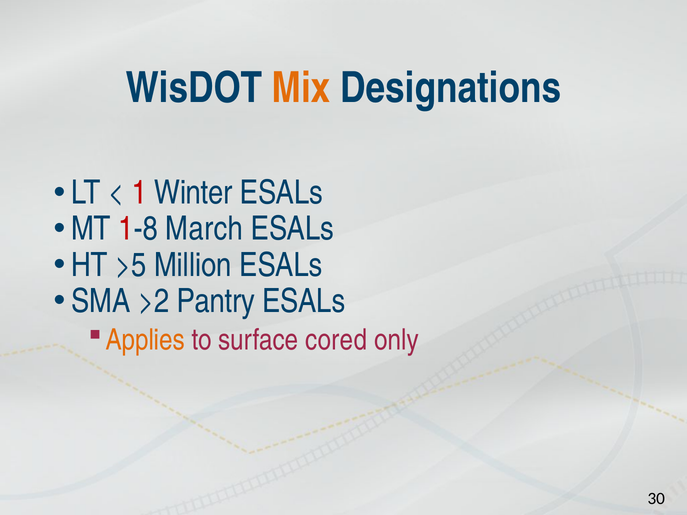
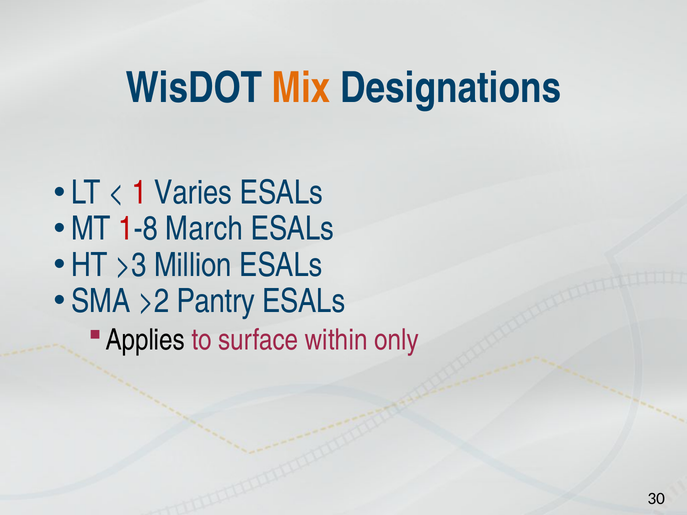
Winter: Winter -> Varies (193, 193)
>5: >5 -> >3 (131, 265)
Applies colour: orange -> black (145, 340)
cored: cored -> within (336, 340)
